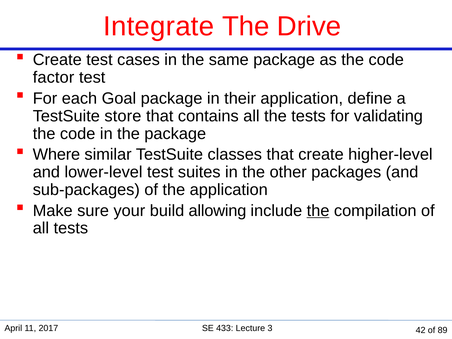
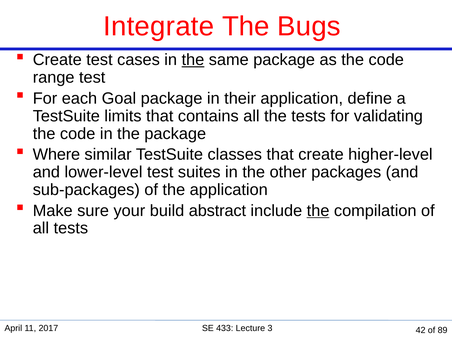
Drive: Drive -> Bugs (309, 26)
the underline: none -> present (193, 60)
factor: factor -> range (54, 78)
store: store -> limits (123, 116)
allowing: allowing -> abstract (217, 211)
